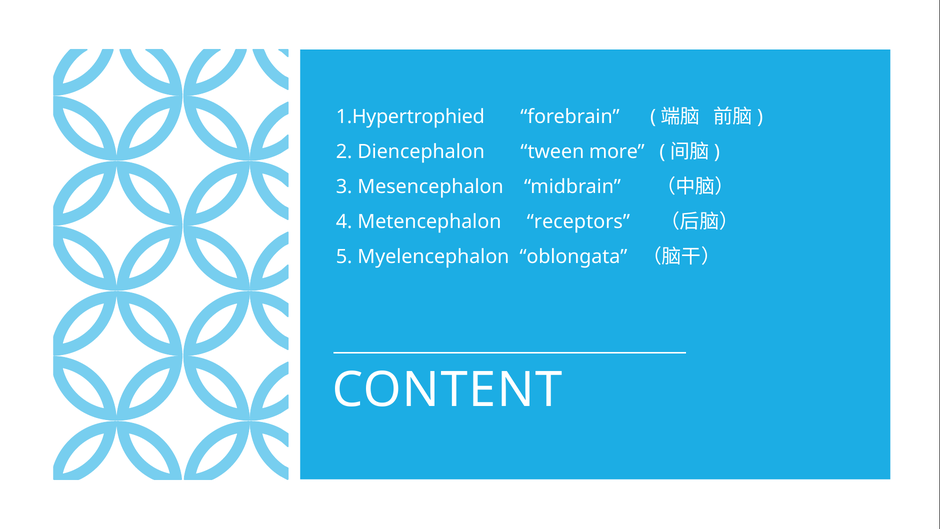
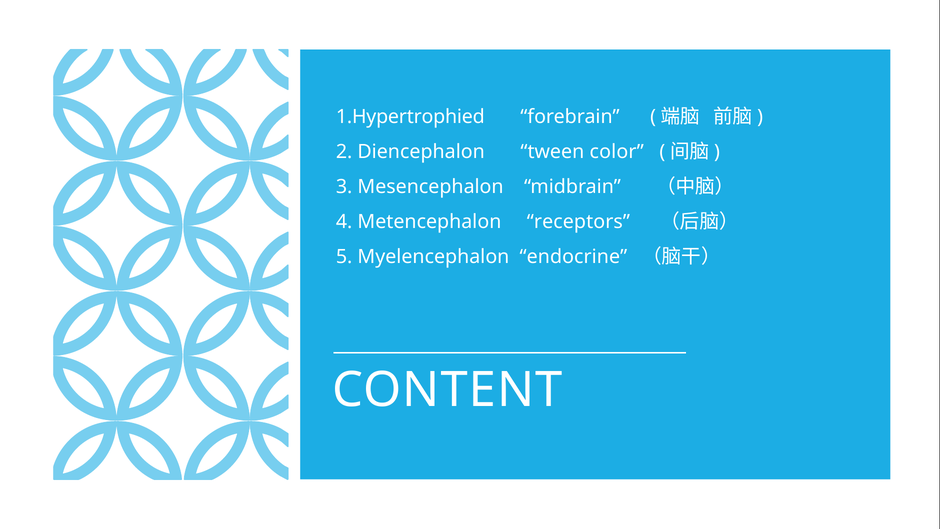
more: more -> color (617, 152)
oblongata: oblongata -> endocrine (573, 256)
